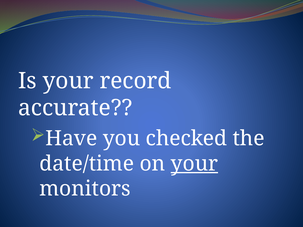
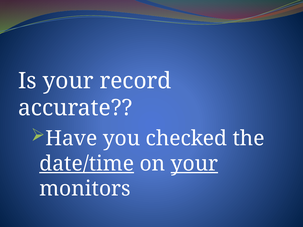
date/time underline: none -> present (87, 164)
